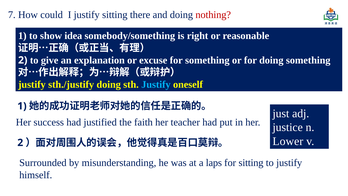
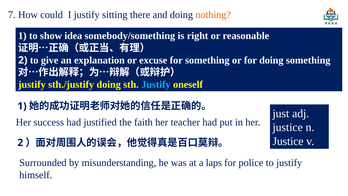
nothing colour: red -> orange (213, 15)
Lower: Lower -> Justice (288, 141)
for sitting: sitting -> police (251, 162)
